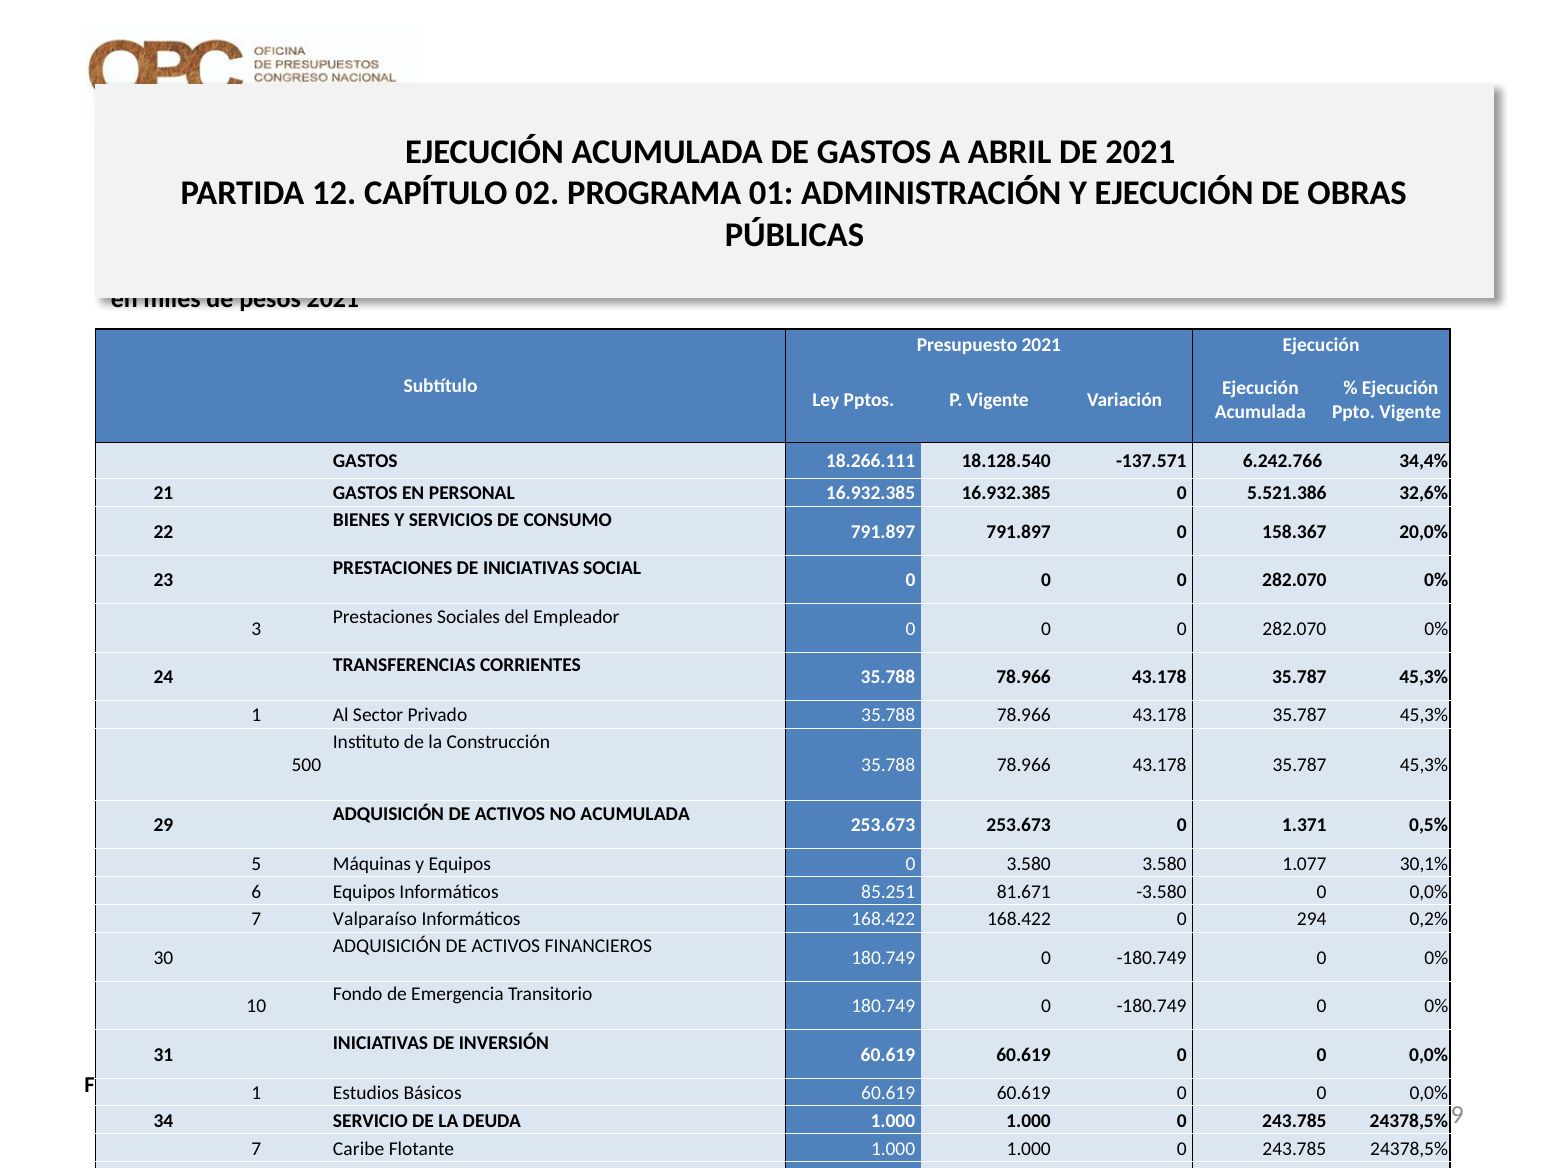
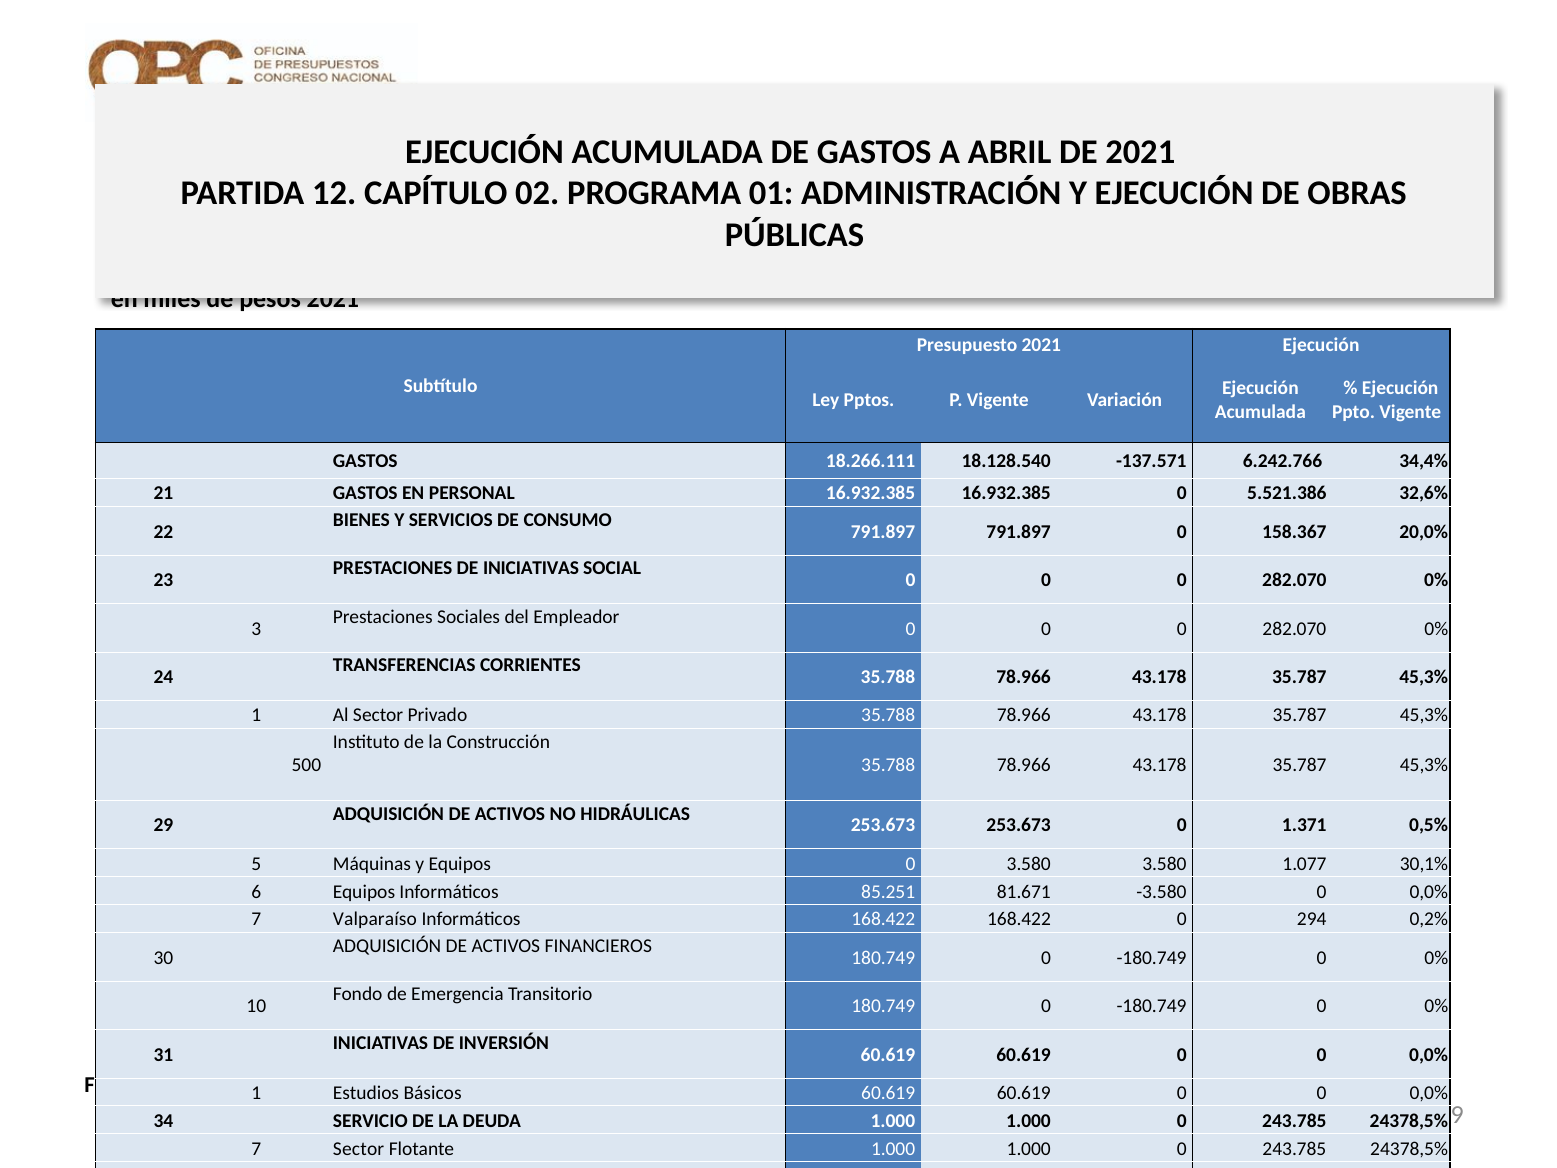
NO ACUMULADA: ACUMULADA -> HIDRÁULICAS (635, 814)
7 Caribe: Caribe -> Sector (359, 1148)
